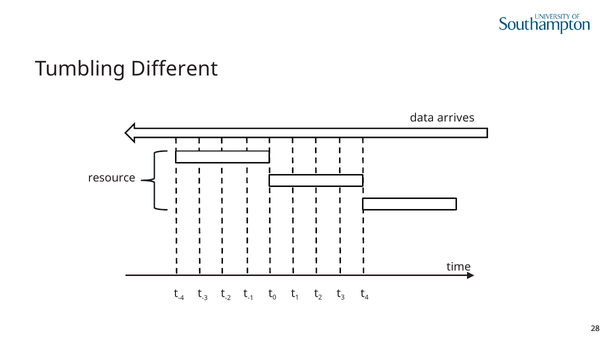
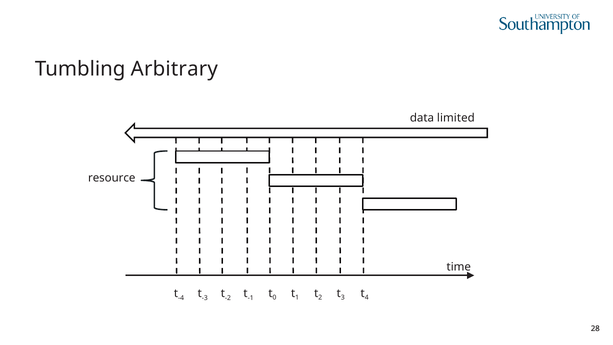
Different: Different -> Arbitrary (174, 69)
arrives: arrives -> limited (456, 118)
